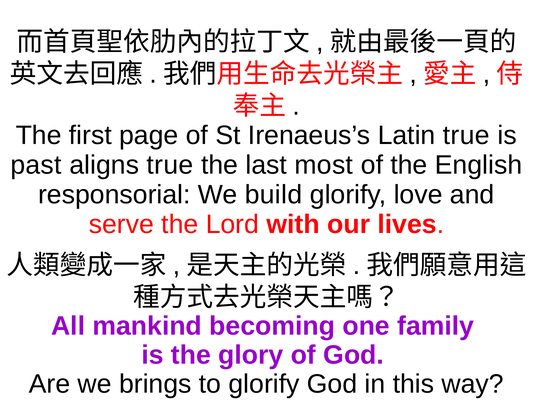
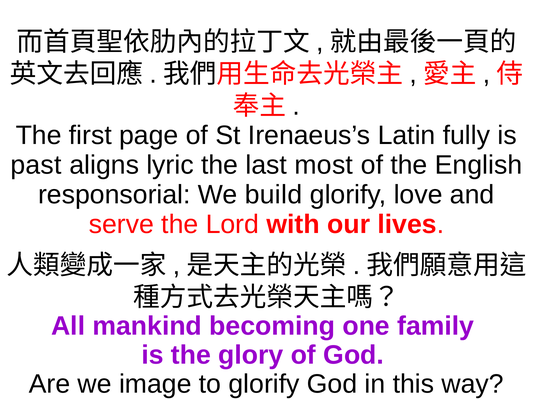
Latin true: true -> fully (466, 135)
aligns true: true -> lyric (170, 165)
brings: brings -> image (155, 384)
